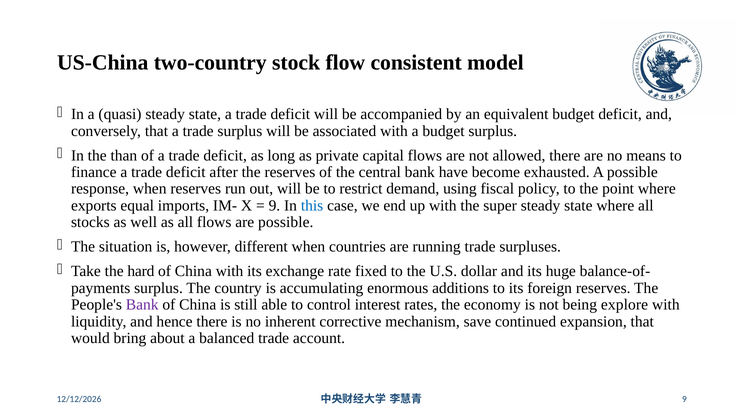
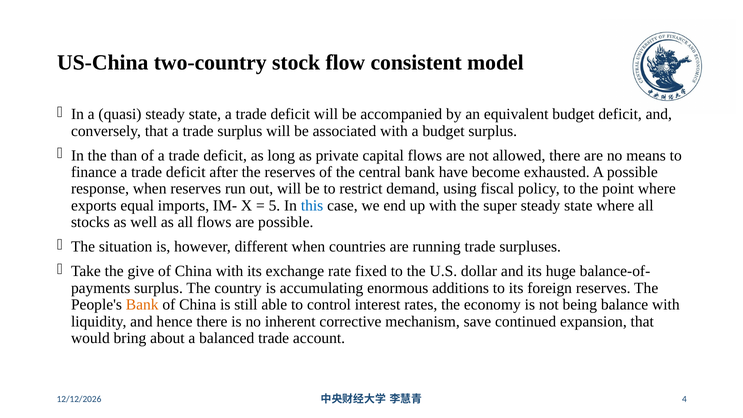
9: 9 -> 5 (274, 206)
hard: hard -> give (141, 271)
Bank colour: purple -> orange (142, 305)
explore: explore -> balance (625, 305)
9: 9 -> 4 (684, 399)
